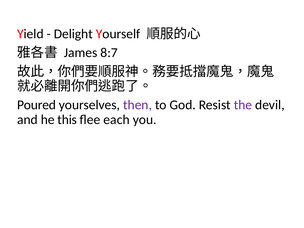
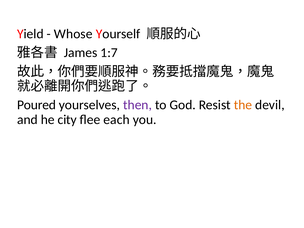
Delight: Delight -> Whose (73, 34)
8:7: 8:7 -> 1:7 (109, 53)
the colour: purple -> orange (243, 105)
this: this -> city (67, 120)
